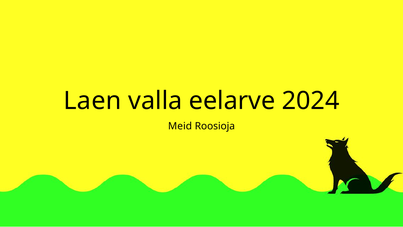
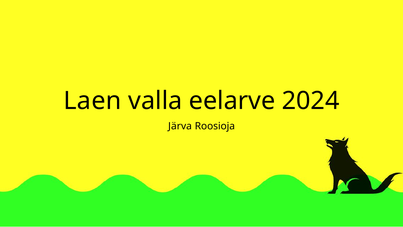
Meid: Meid -> Järva (180, 126)
